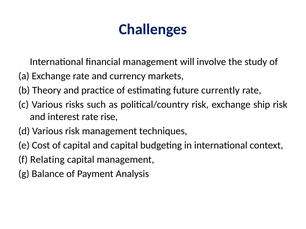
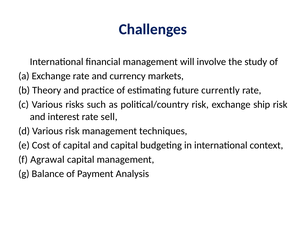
rise: rise -> sell (109, 117)
Relating: Relating -> Agrawal (47, 160)
